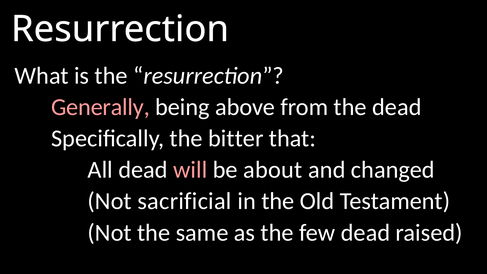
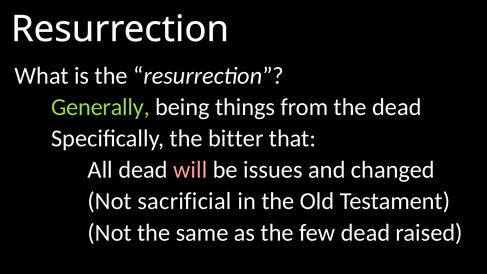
Generally colour: pink -> light green (100, 107)
above: above -> things (245, 107)
about: about -> issues (273, 170)
